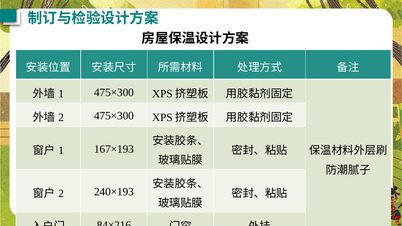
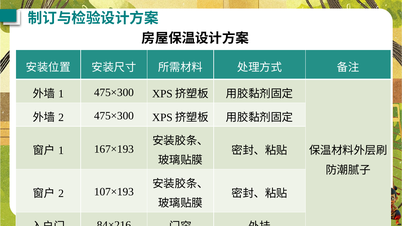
240×193: 240×193 -> 107×193 (114, 192)
